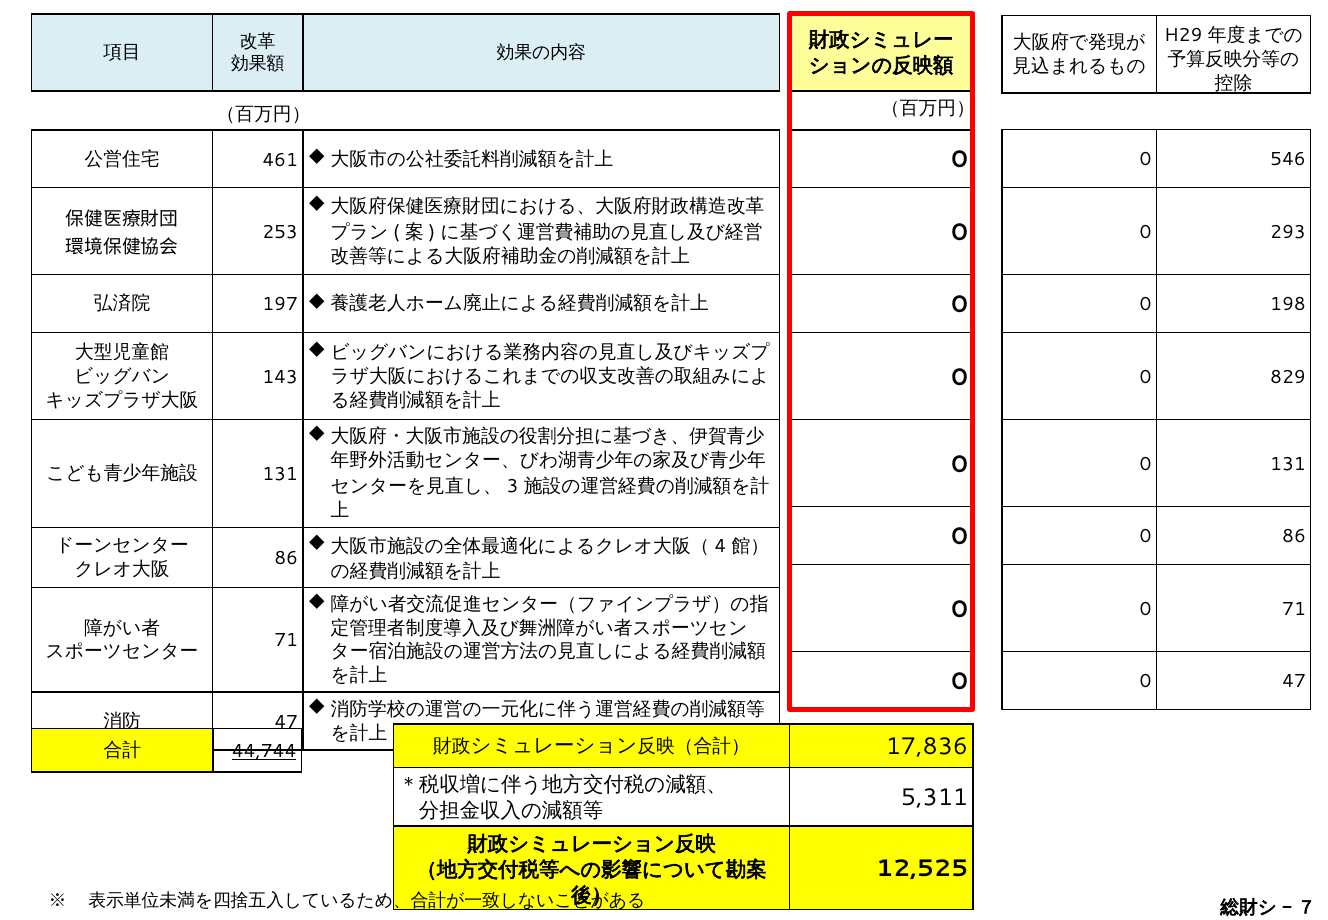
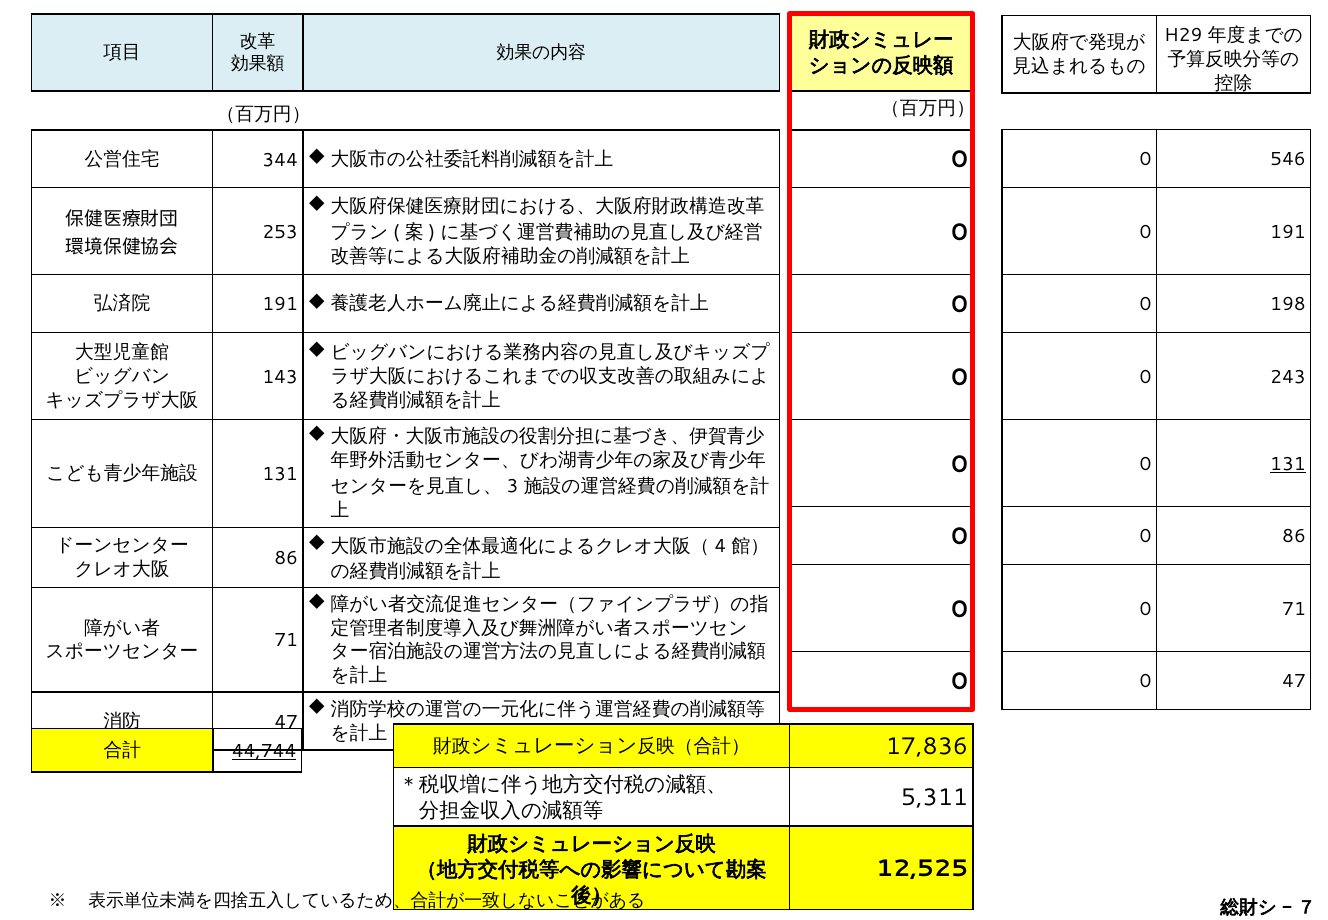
461: 461 -> 344 (280, 160)
0 293: 293 -> 191 (1288, 232)
197: 197 -> 191 (280, 305)
829: 829 -> 243 (1288, 377)
131 underline: none -> present (1288, 464)
